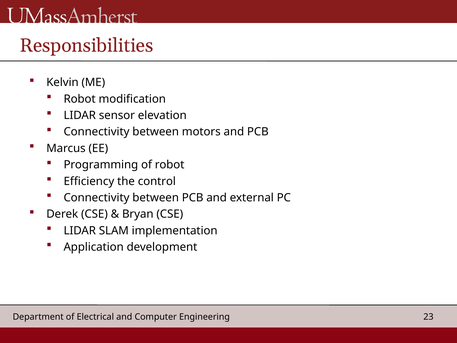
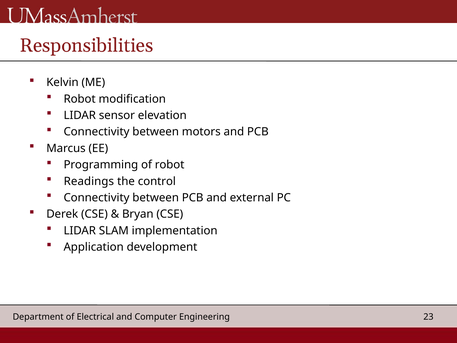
Efficiency: Efficiency -> Readings (89, 181)
